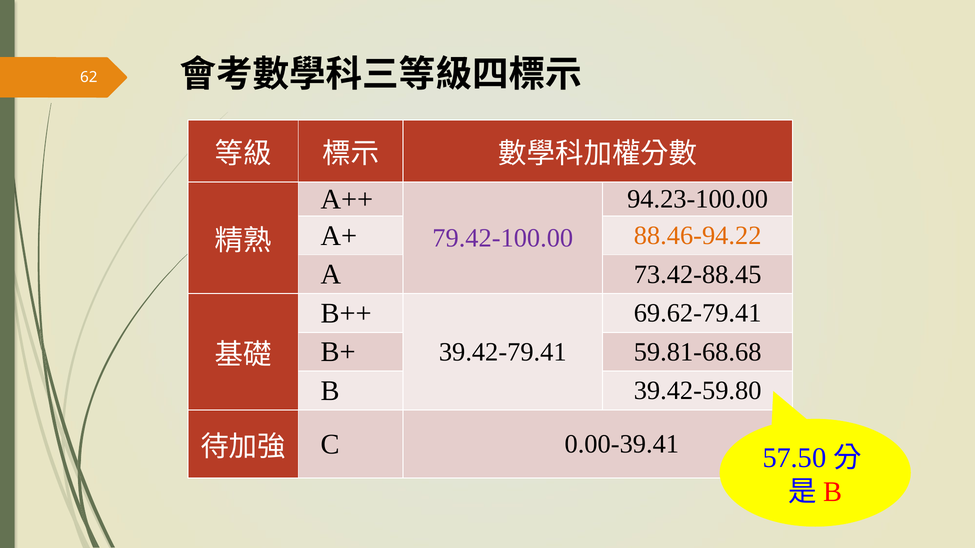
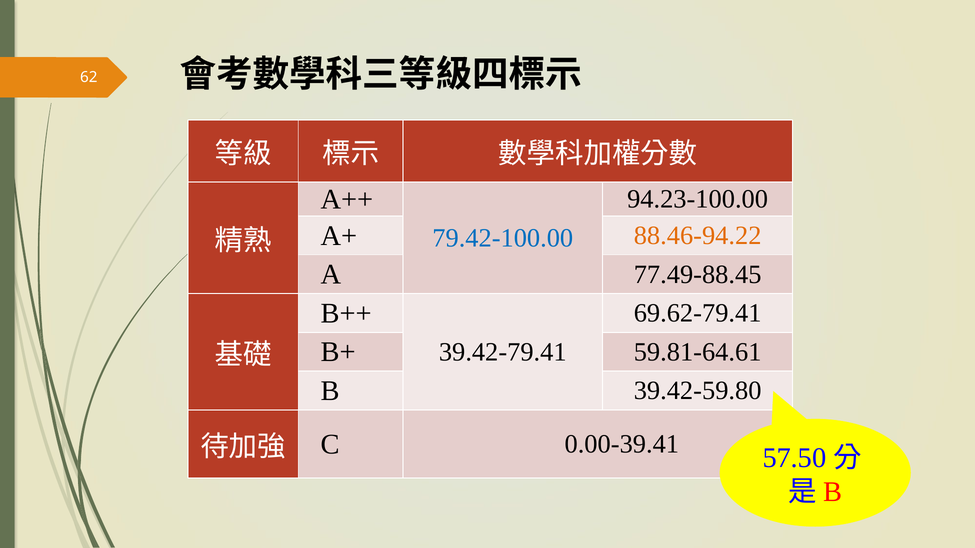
79.42-100.00 colour: purple -> blue (503, 238)
73.42-88.45: 73.42-88.45 -> 77.49-88.45 (698, 275)
59.81-68.68: 59.81-68.68 -> 59.81-64.61 (698, 352)
